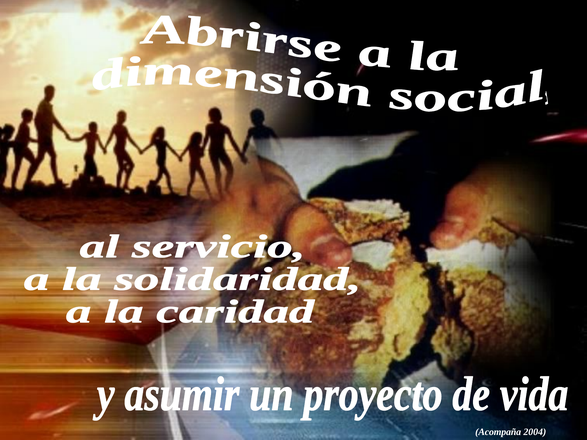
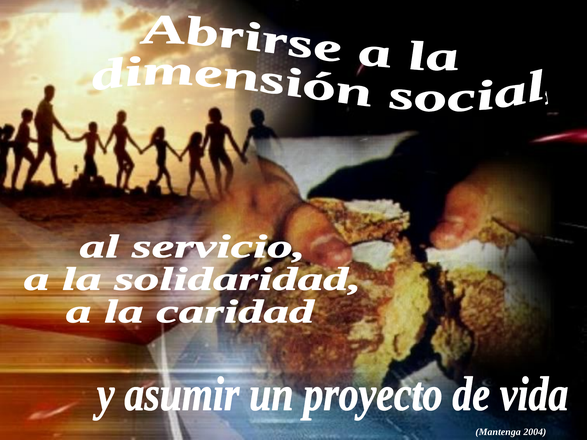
Acompaña: Acompaña -> Mantenga (498, 432)
